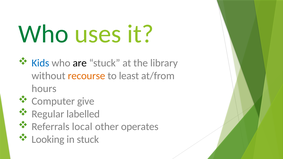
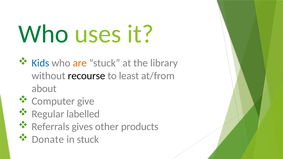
are colour: black -> orange (80, 63)
recourse colour: orange -> black (86, 76)
hours: hours -> about (44, 89)
local: local -> gives (82, 127)
operates: operates -> products (140, 127)
Looking: Looking -> Donate (48, 140)
